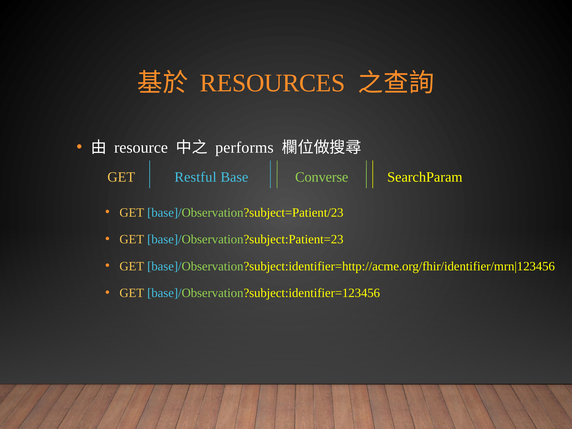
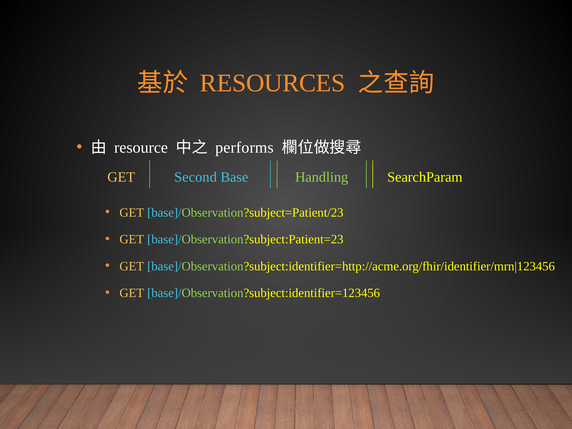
Restful: Restful -> Second (196, 177)
Converse: Converse -> Handling (322, 177)
